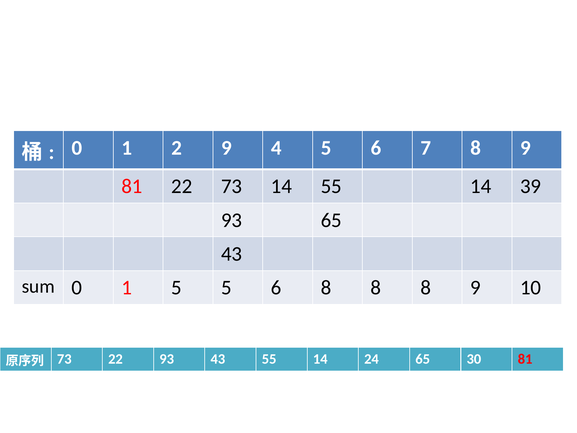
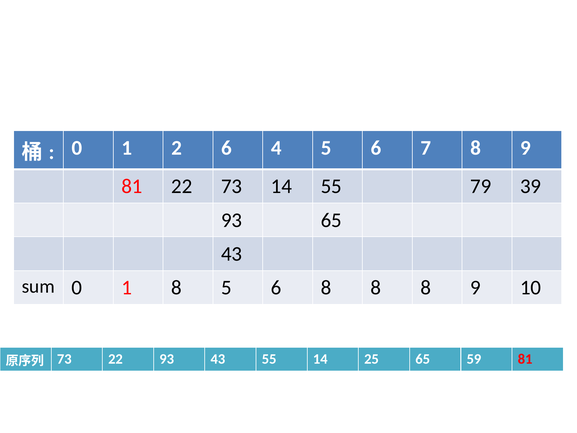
2 9: 9 -> 6 (226, 148)
14 55 14: 14 -> 79 (481, 186)
1 5: 5 -> 8 (177, 288)
24: 24 -> 25 (371, 359)
30: 30 -> 59 (474, 359)
